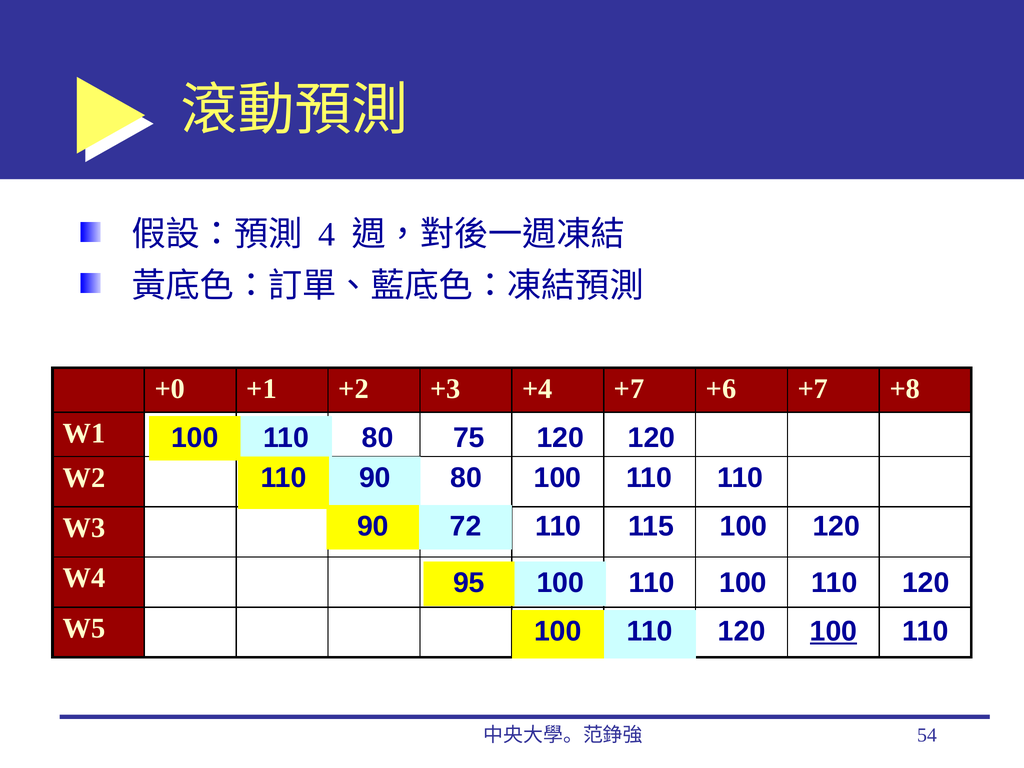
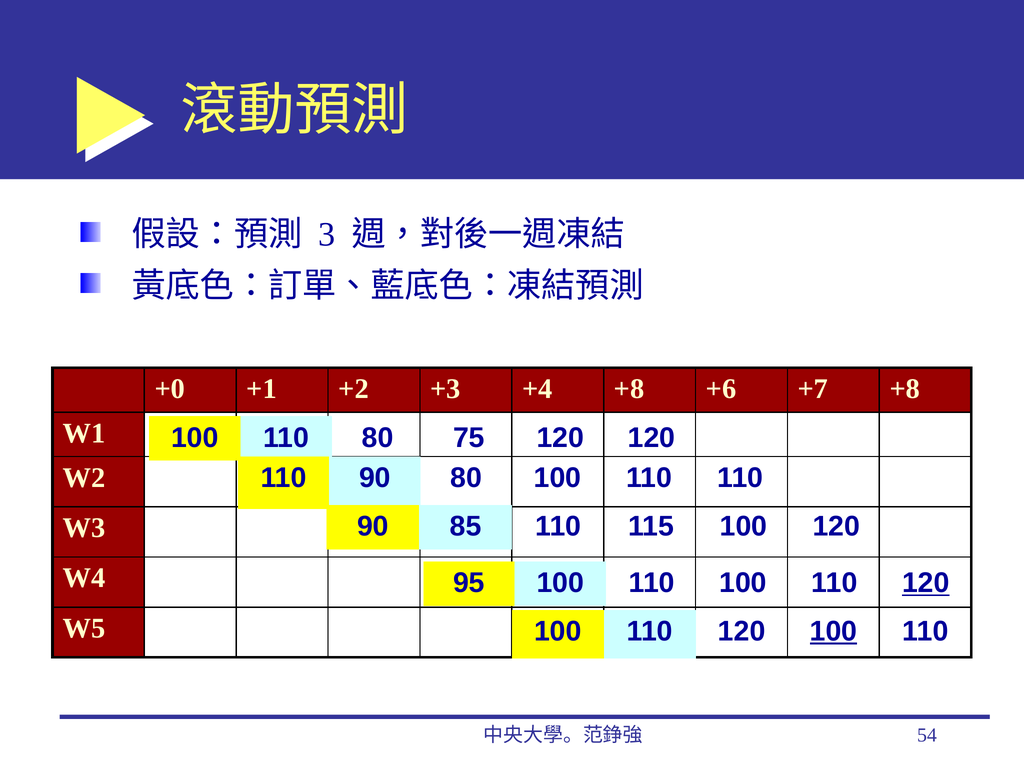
4: 4 -> 3 (327, 235)
+4 +7: +7 -> +8 (629, 389)
72: 72 -> 85 (466, 526)
120 underline: none -> present (926, 583)
